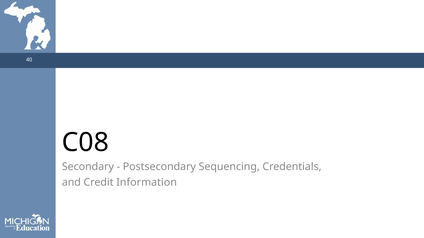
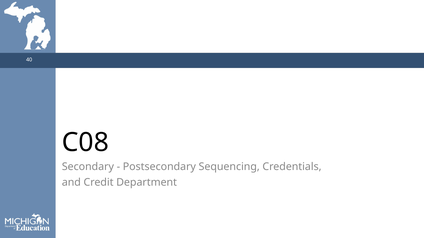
Information: Information -> Department (147, 183)
